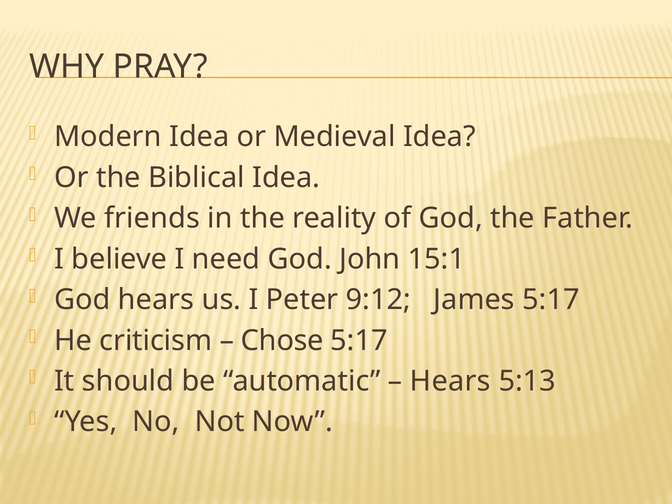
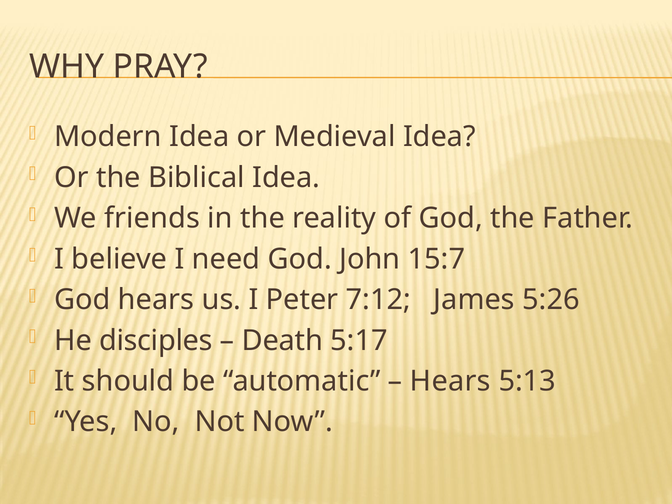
15:1: 15:1 -> 15:7 (437, 259)
9:12: 9:12 -> 7:12 (378, 300)
James 5:17: 5:17 -> 5:26 (551, 300)
criticism: criticism -> disciples (156, 340)
Chose: Chose -> Death (282, 340)
